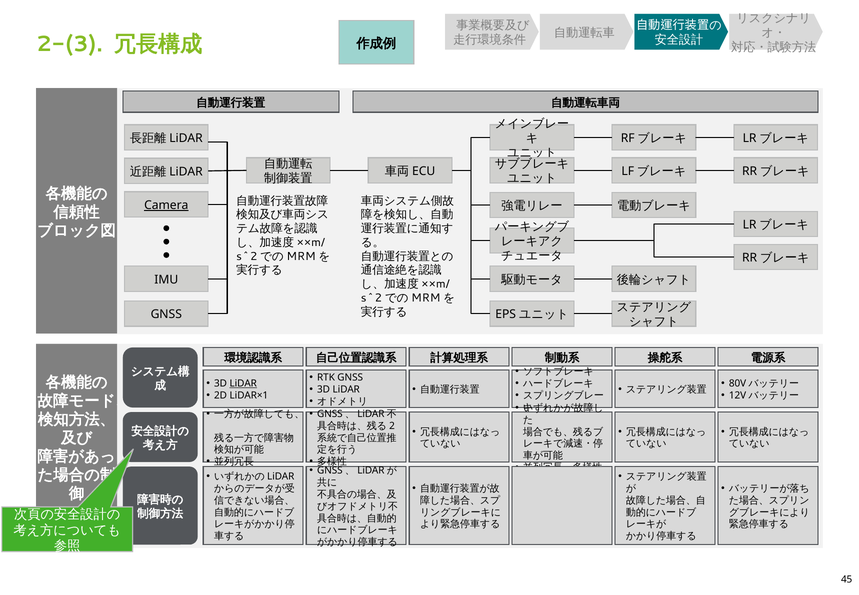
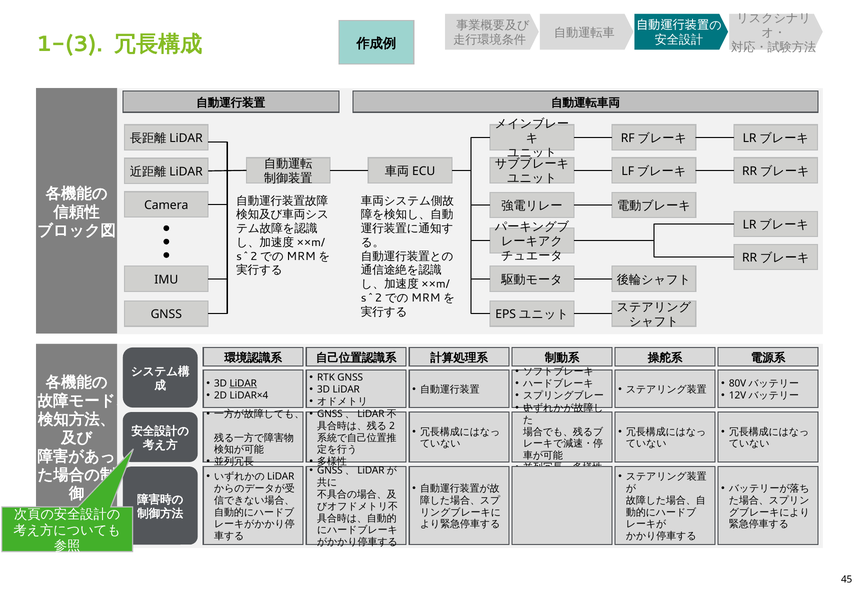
2-(3: 2-(3 -> 1-(3 (69, 44)
Camera underline: present -> none (166, 205)
LiDAR×1: LiDAR×1 -> LiDAR×4 (249, 395)
